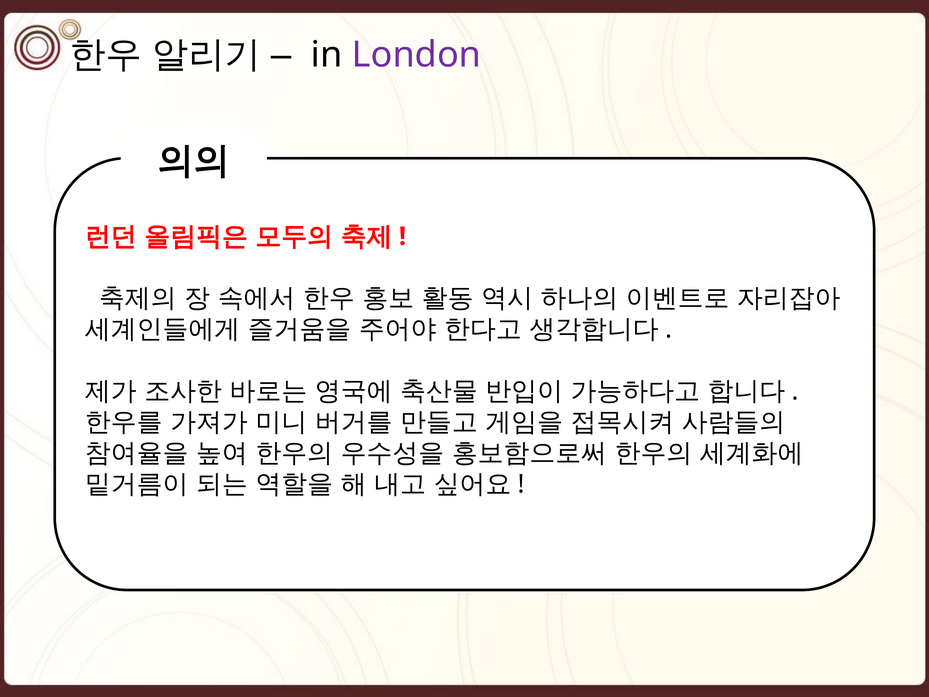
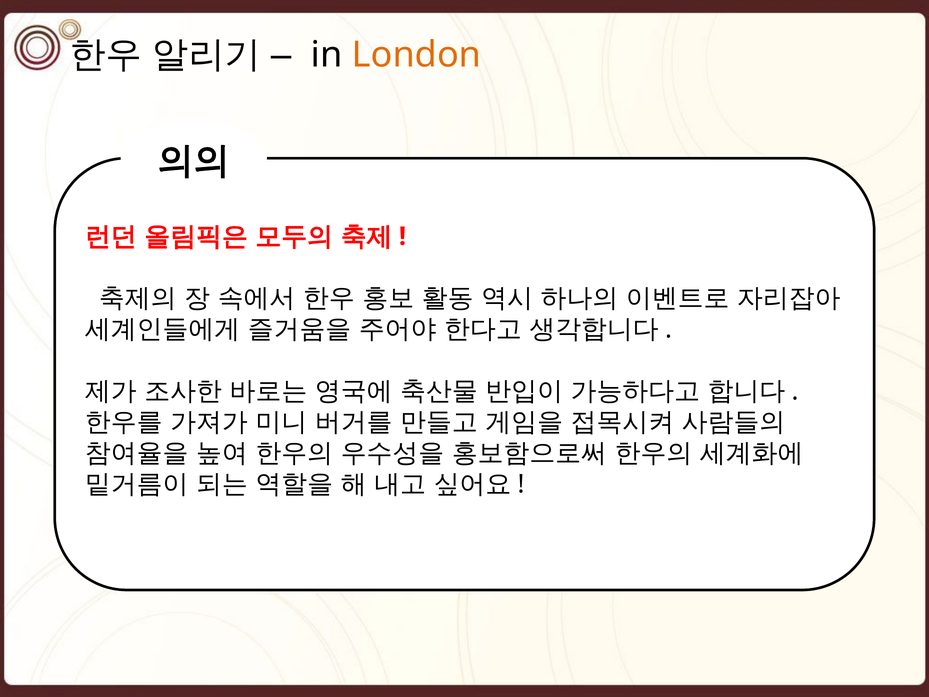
London colour: purple -> orange (417, 55)
